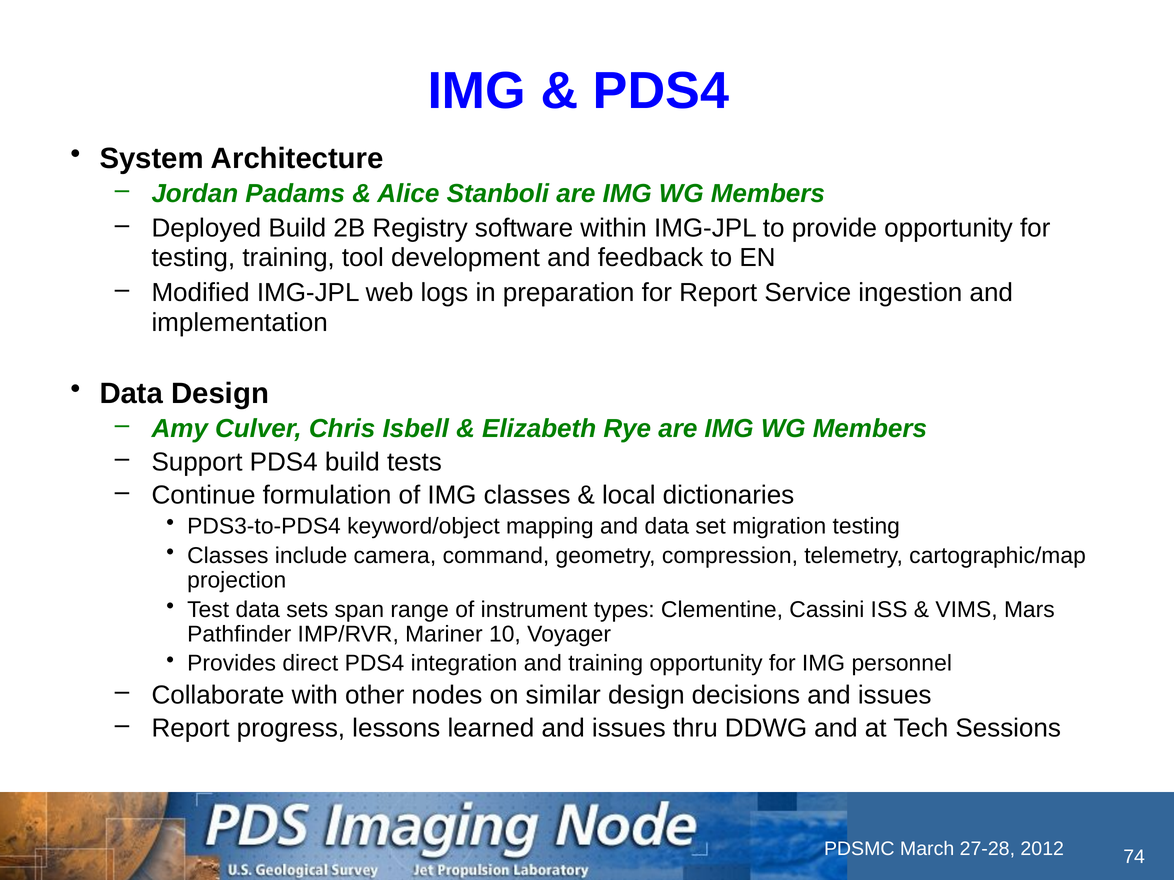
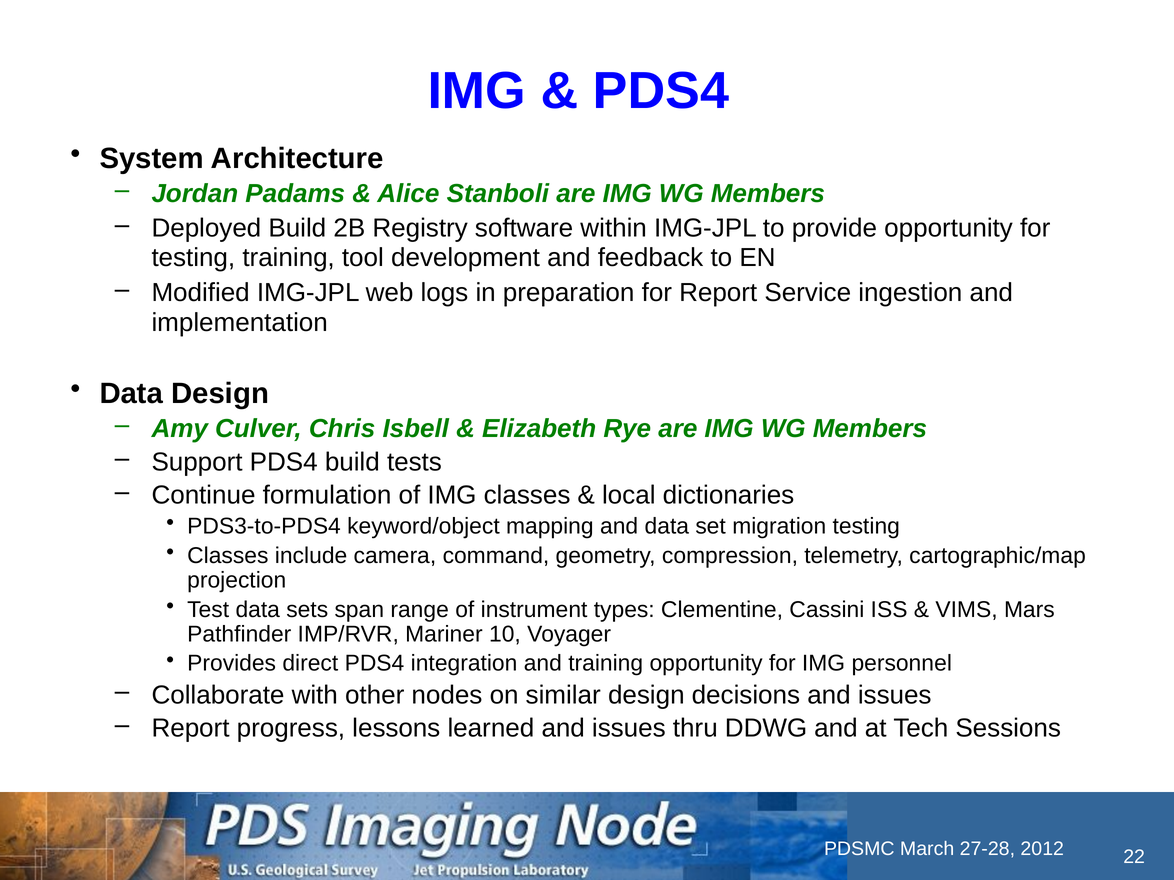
74: 74 -> 22 (1134, 857)
